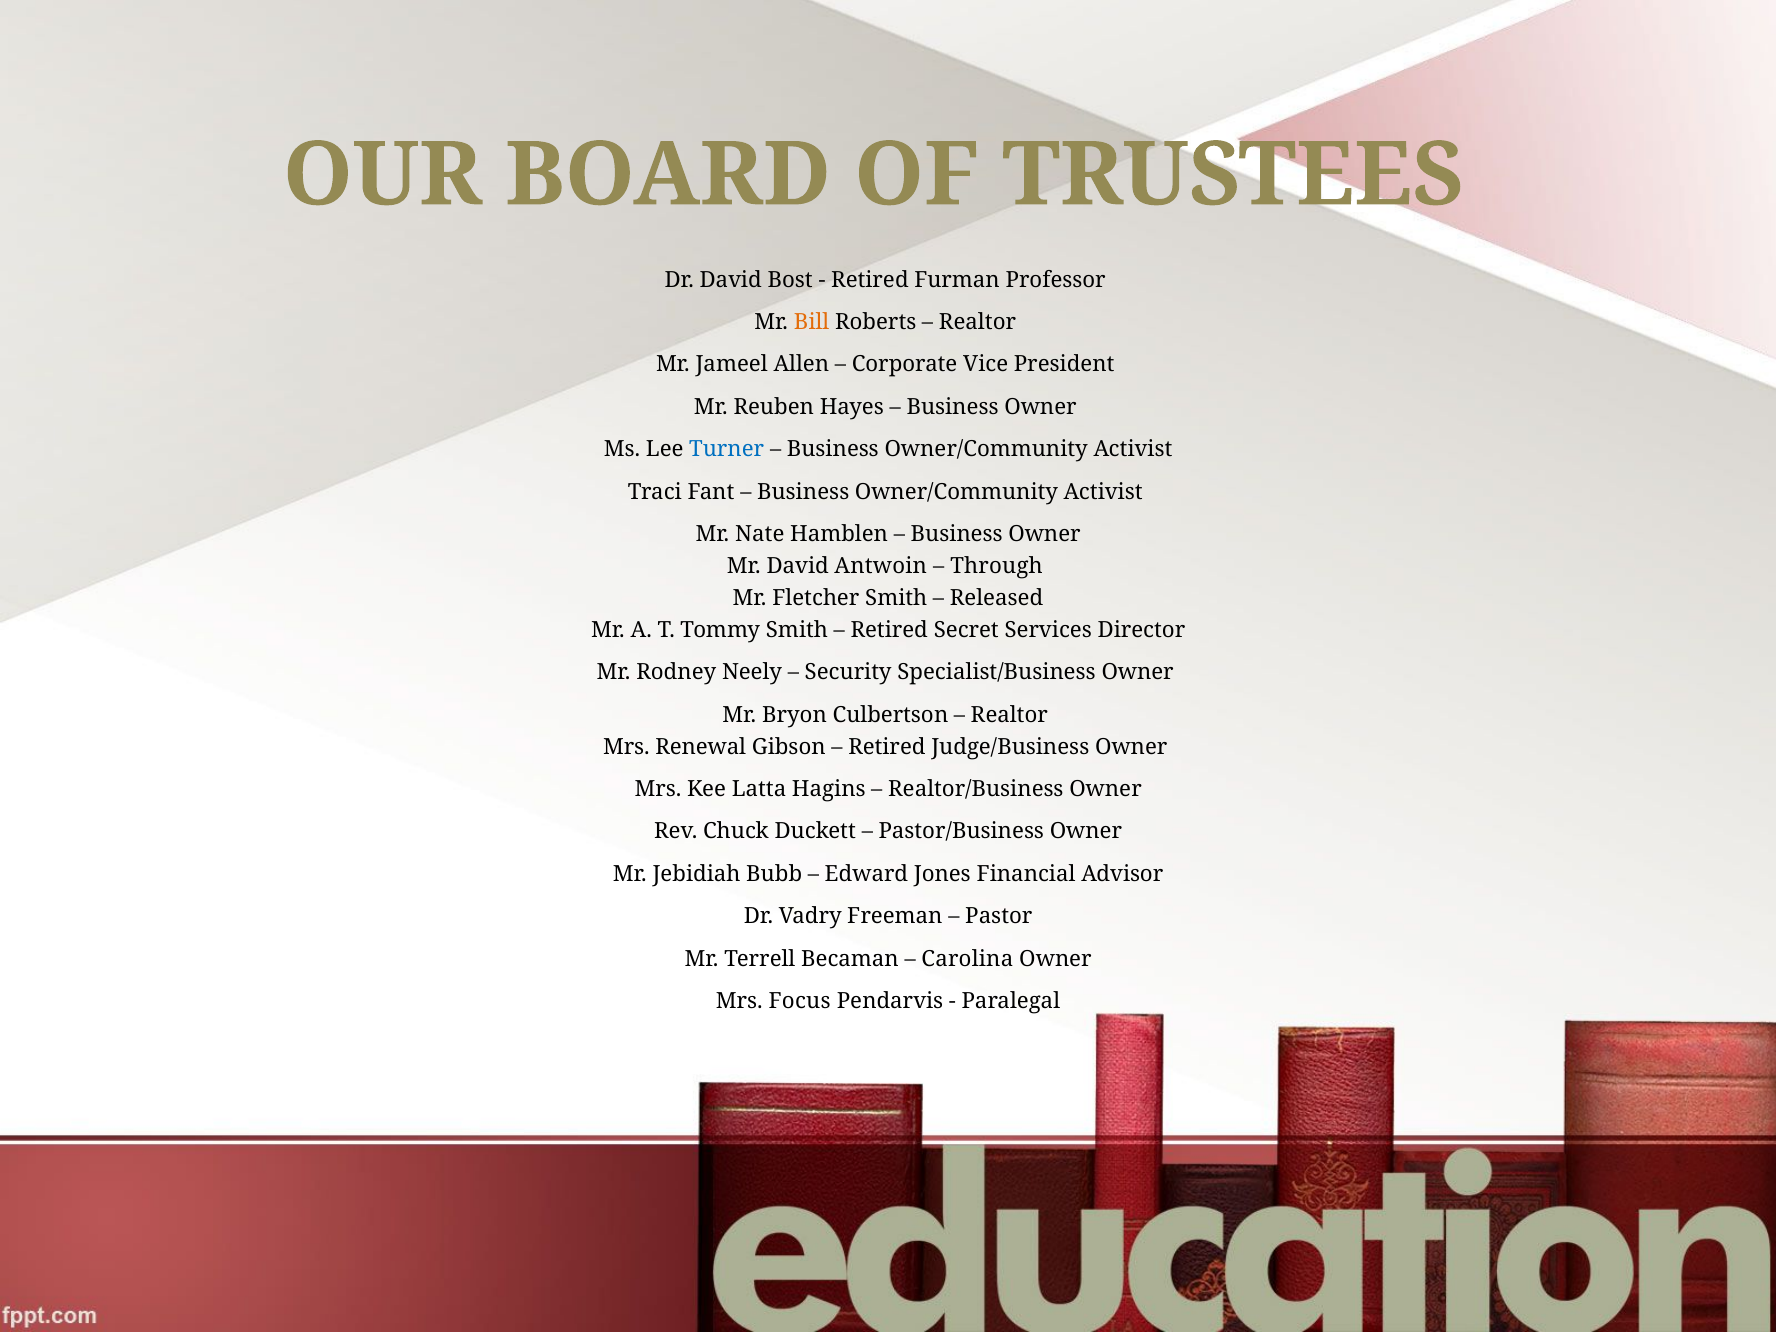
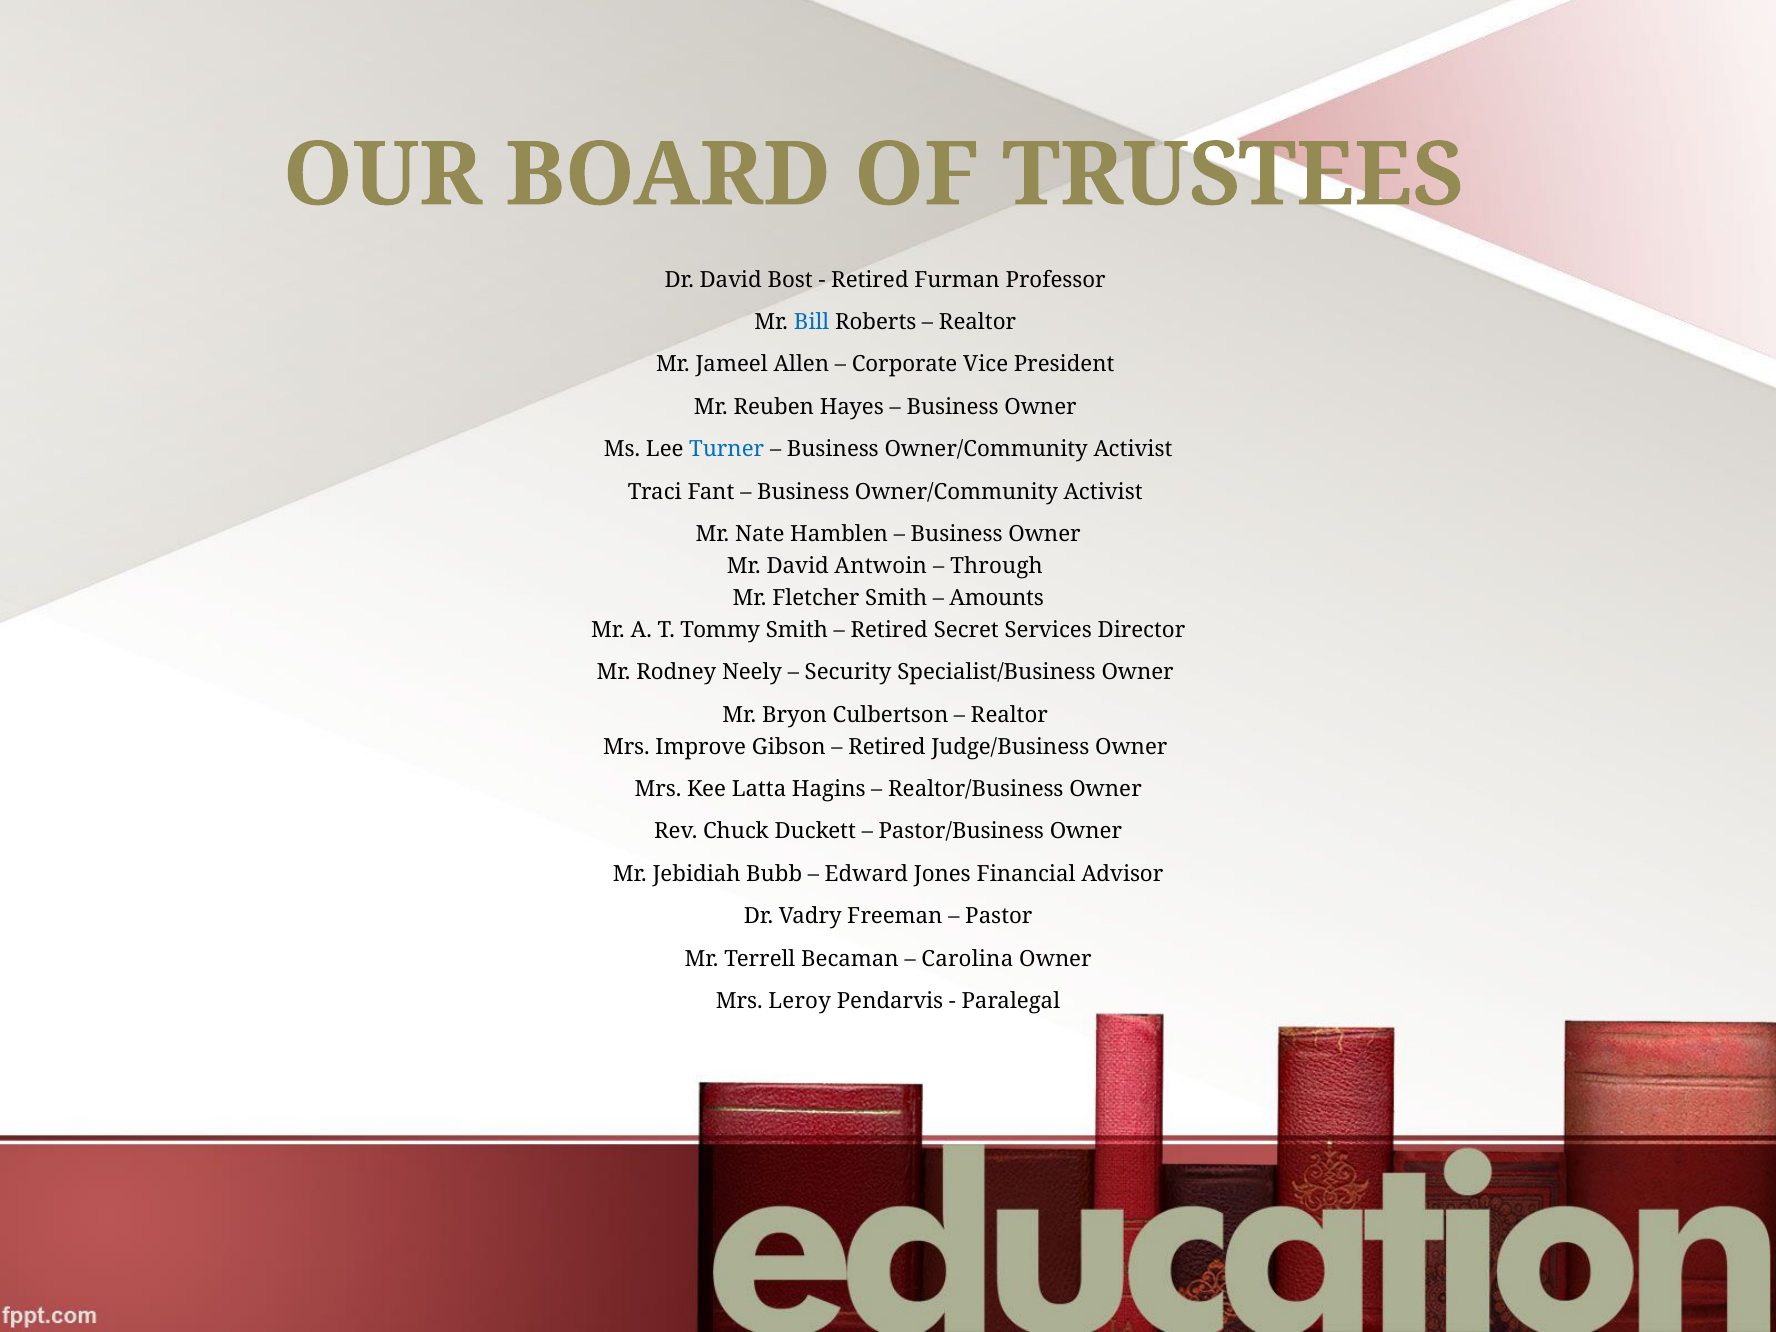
Bill colour: orange -> blue (812, 322)
Released: Released -> Amounts (997, 598)
Renewal: Renewal -> Improve (701, 747)
Focus: Focus -> Leroy (800, 1001)
